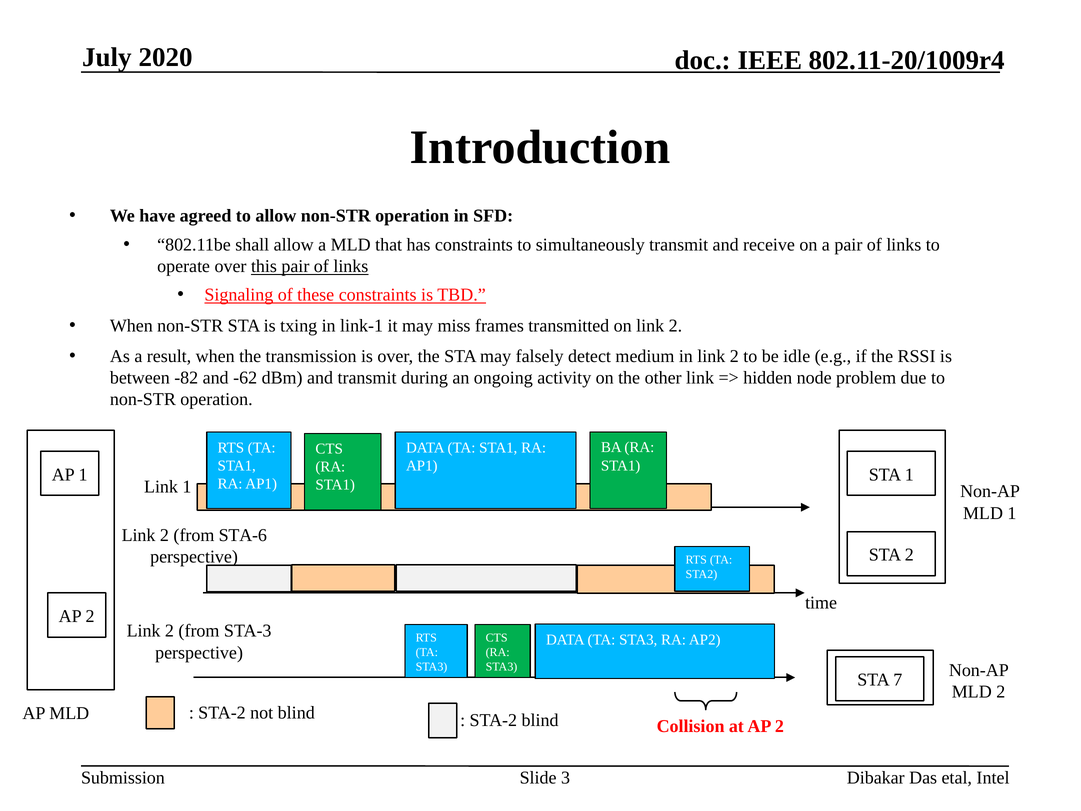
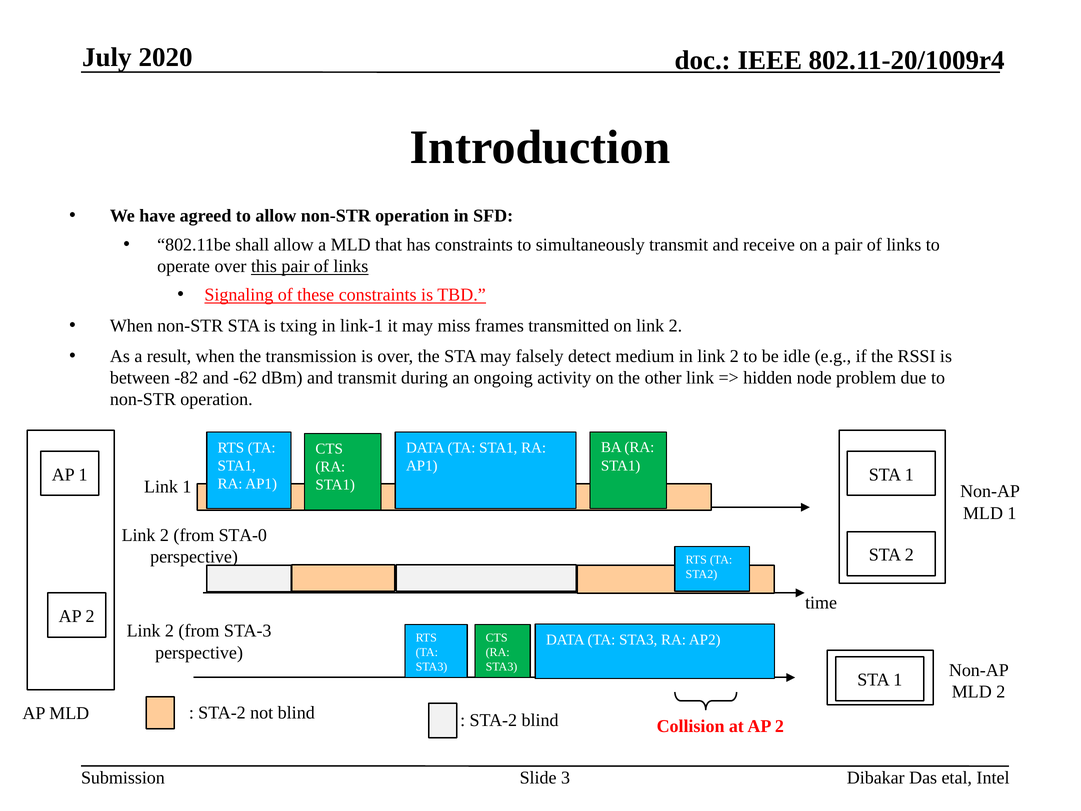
STA-6: STA-6 -> STA-0 (243, 535)
7: 7 -> 1 (898, 680)
